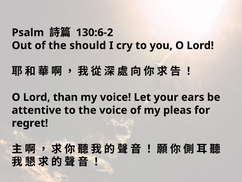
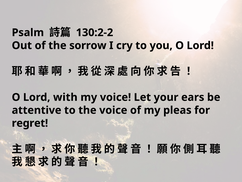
130:6-2: 130:6-2 -> 130:2-2 (95, 32)
should: should -> sorrow (88, 45)
than: than -> with (65, 97)
